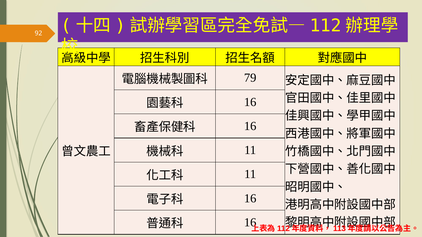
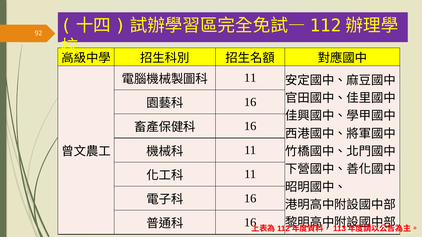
79: 79 -> 11 (250, 78)
